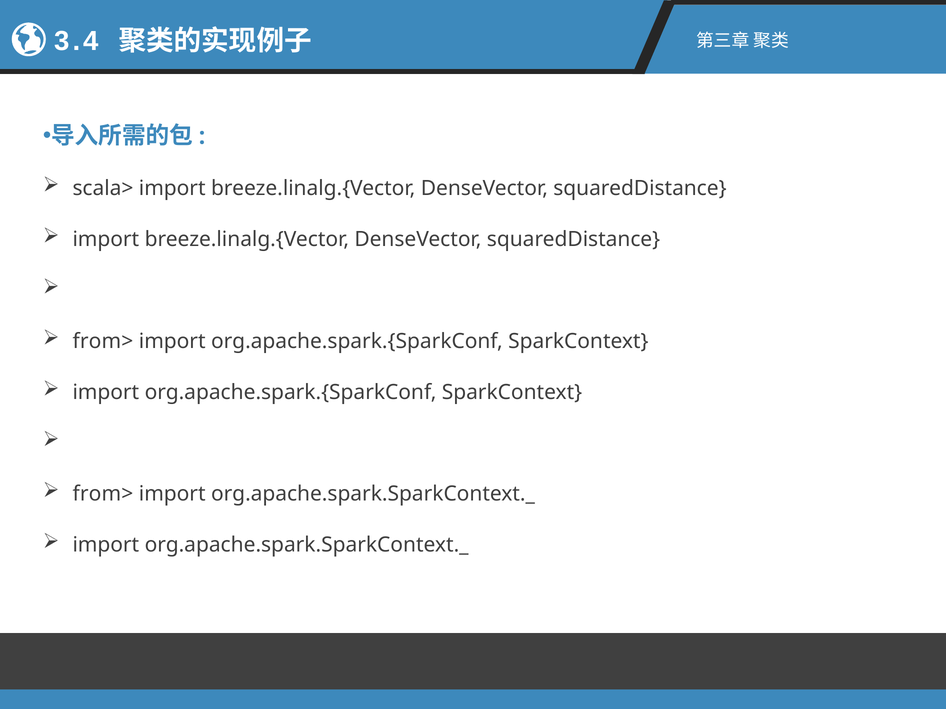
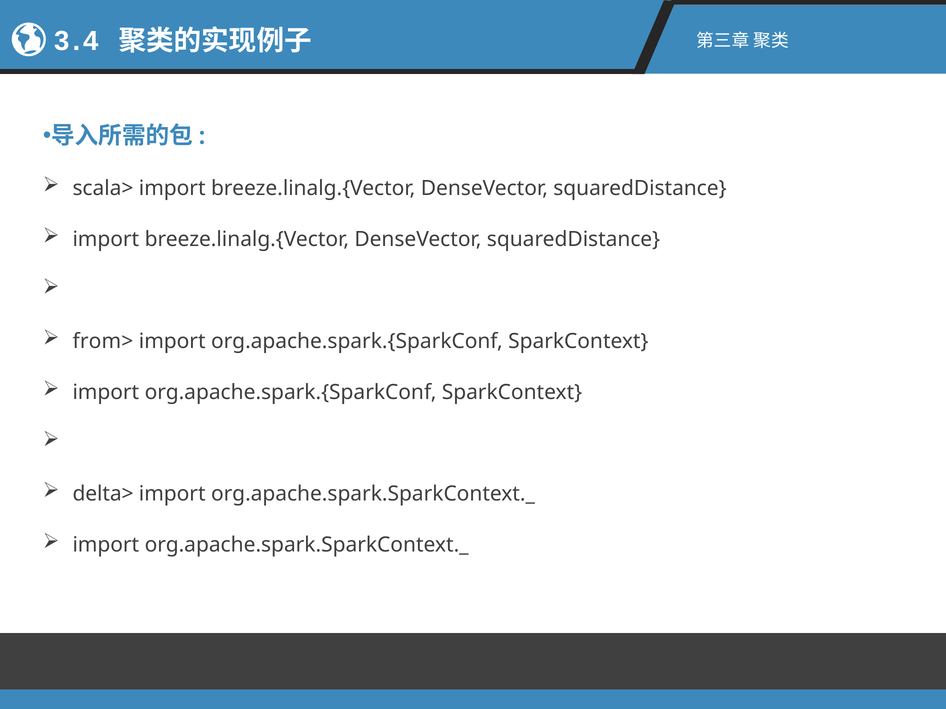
from>: from> -> delta> (103, 494)
